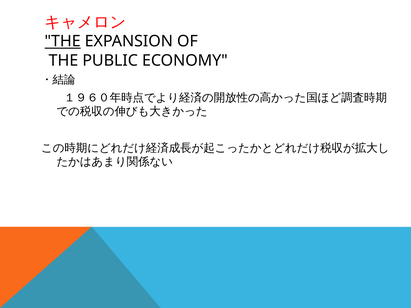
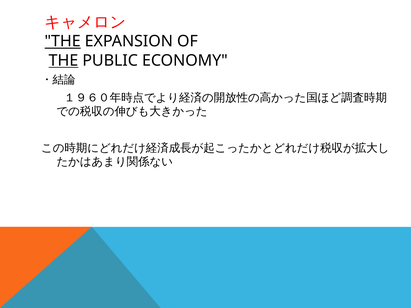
THE underline: none -> present (63, 61)
